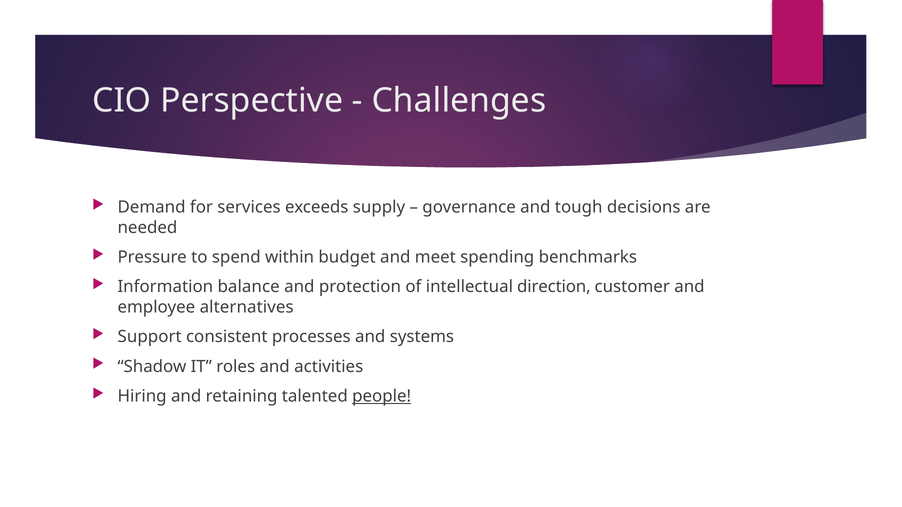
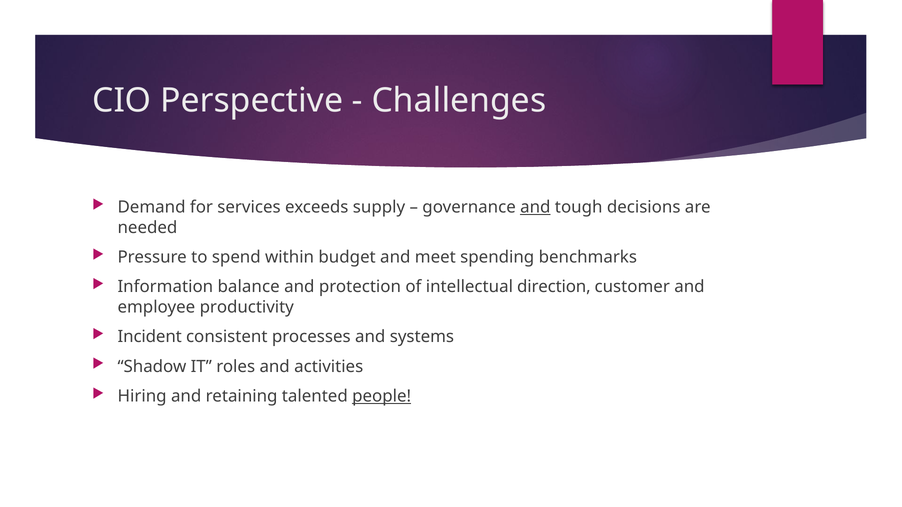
and underline: none -> present (535, 207)
alternatives: alternatives -> productivity (247, 307)
Support: Support -> Incident (150, 337)
